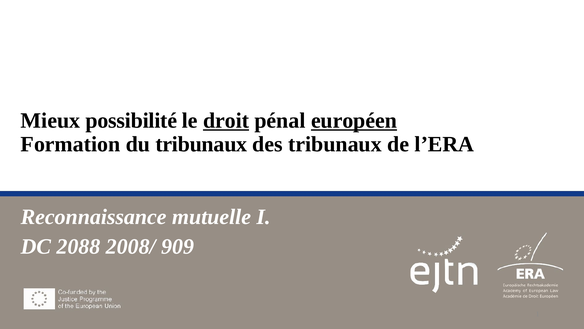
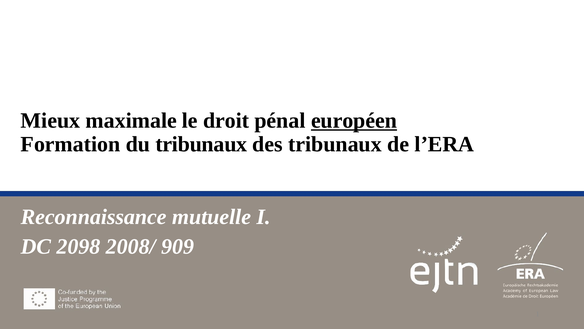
possibilité: possibilité -> maximale (131, 121)
droit underline: present -> none (226, 121)
2088: 2088 -> 2098 (78, 246)
